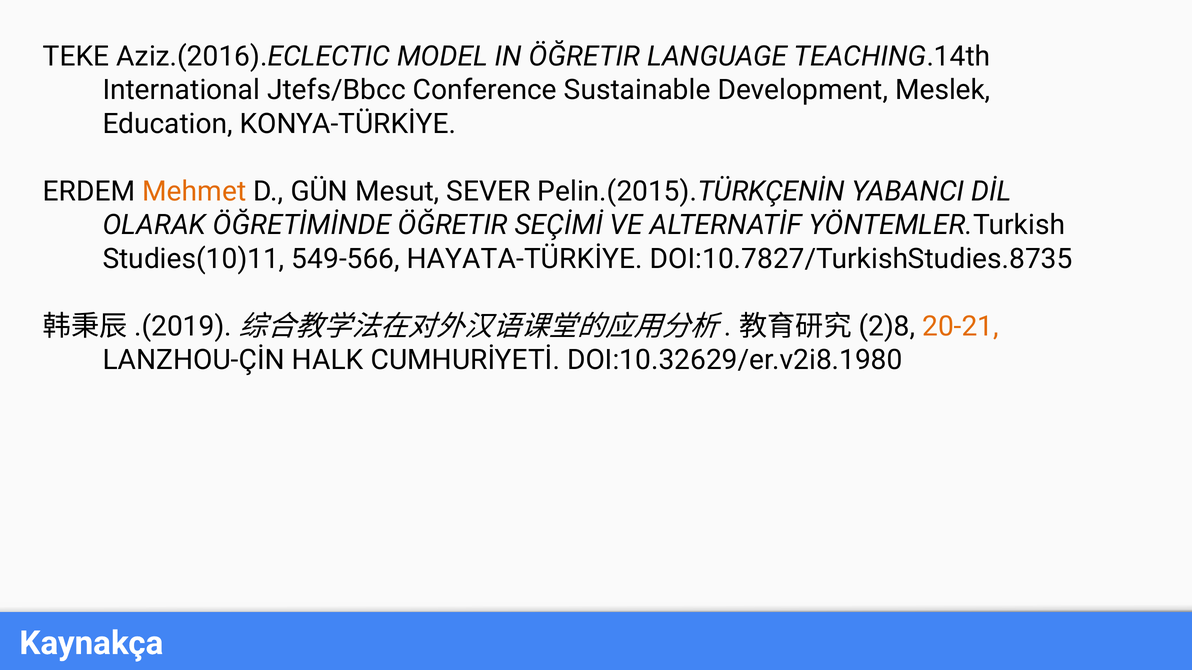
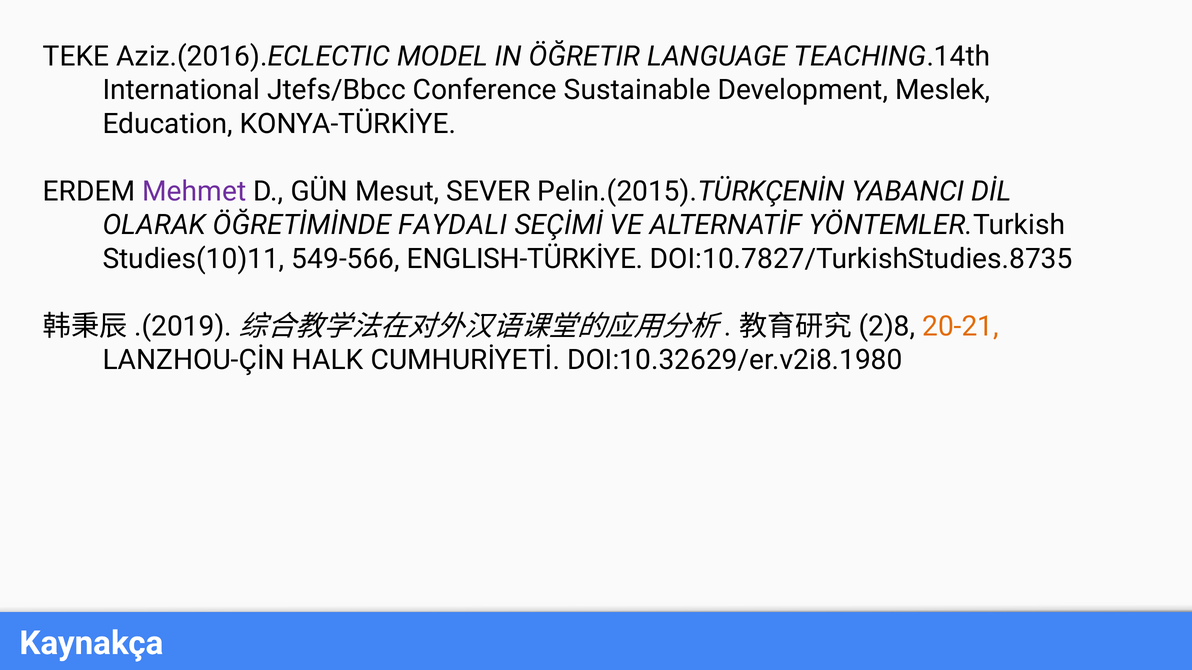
Mehmet colour: orange -> purple (194, 192)
ÖĞRETİMİNDE ÖĞRETIR: ÖĞRETIR -> FAYDALI (453, 225)
HAYATA-TÜRKİYE: HAYATA-TÜRKİYE -> ENGLISH-TÜRKİYE (525, 259)
